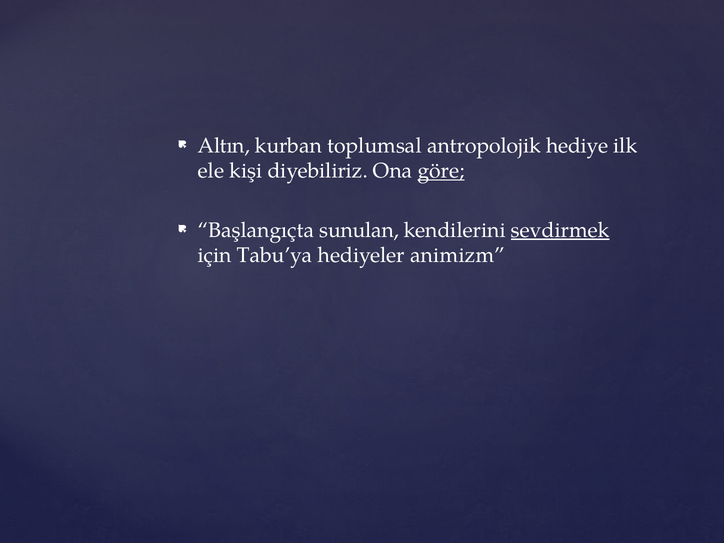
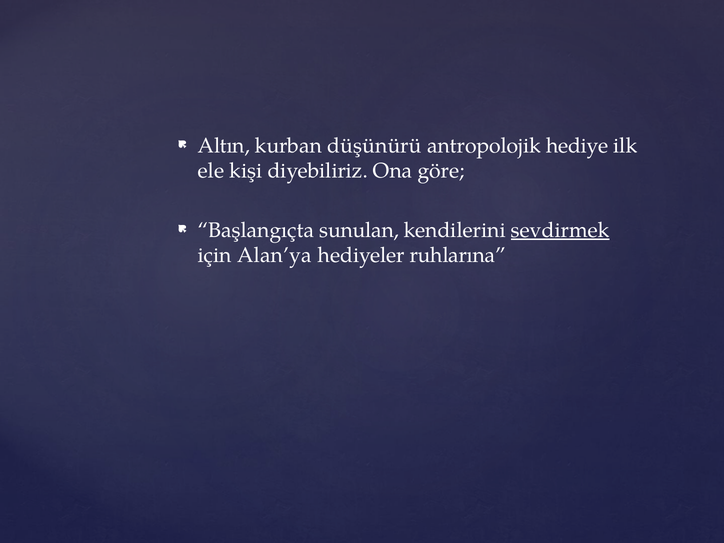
toplumsal: toplumsal -> düşünürü (374, 146)
göre underline: present -> none (441, 171)
Tabu’ya: Tabu’ya -> Alan’ya (275, 255)
animizm: animizm -> ruhlarına (458, 255)
